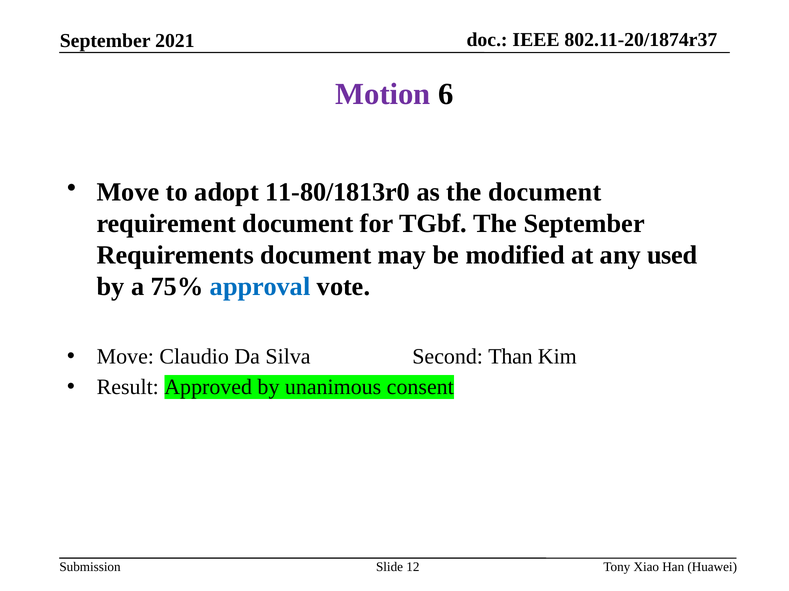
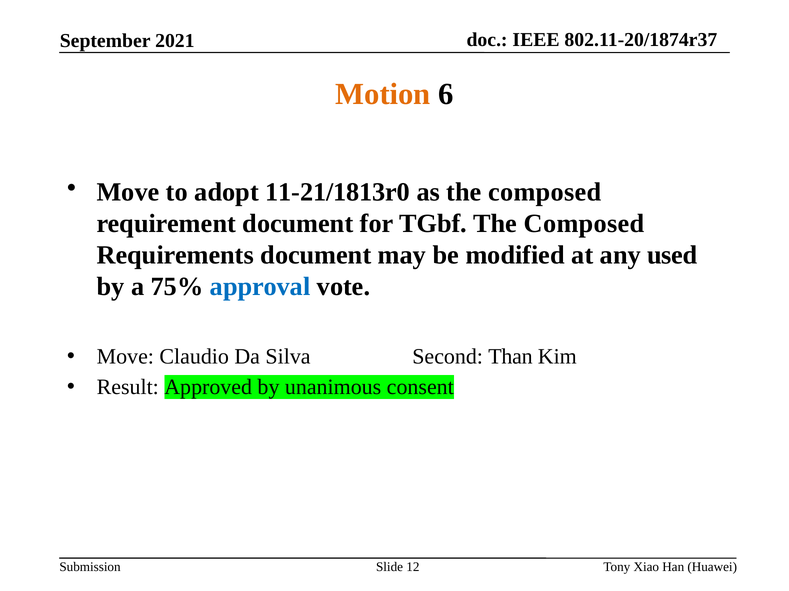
Motion colour: purple -> orange (383, 94)
11-80/1813r0: 11-80/1813r0 -> 11-21/1813r0 (338, 193)
as the document: document -> composed (545, 193)
TGbf The September: September -> Composed (584, 224)
